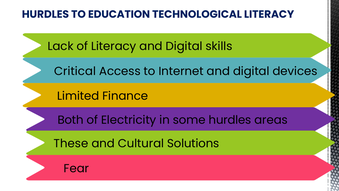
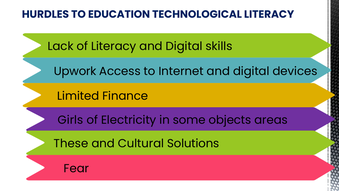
Critical: Critical -> Upwork (75, 71)
Both: Both -> Girls (70, 120)
some hurdles: hurdles -> objects (230, 120)
